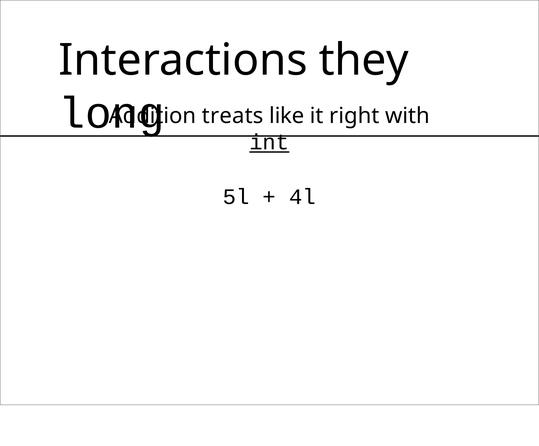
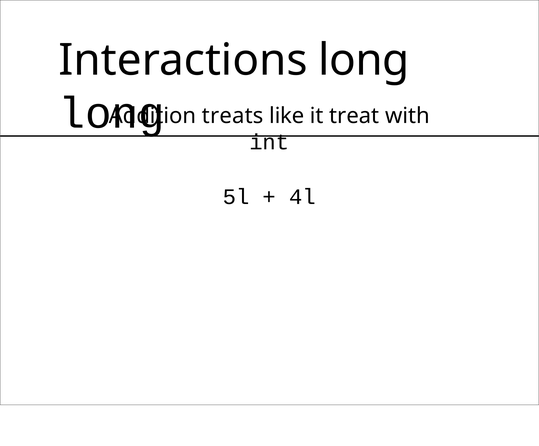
Interactions they: they -> long (364, 60)
right: right -> treat (354, 116)
int underline: present -> none (269, 142)
